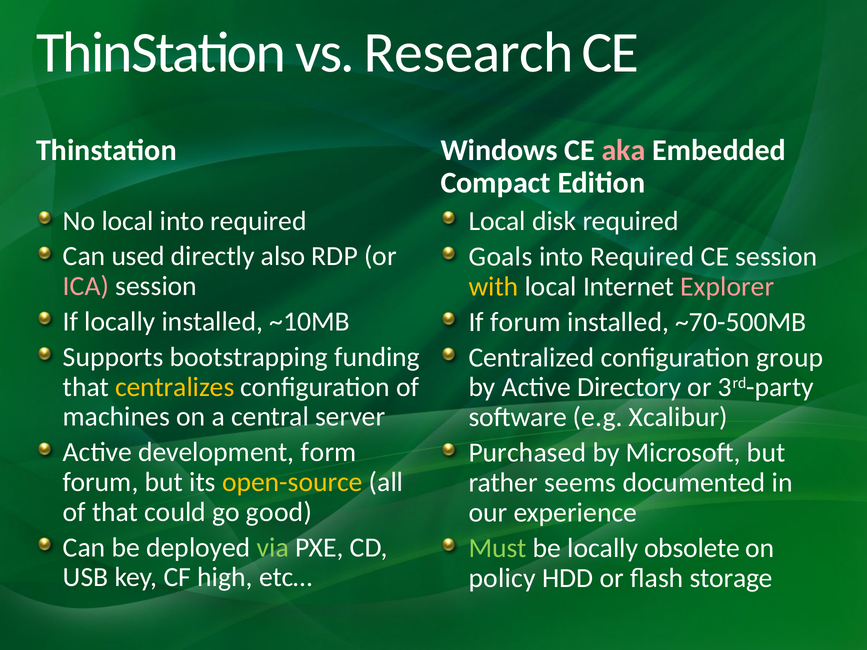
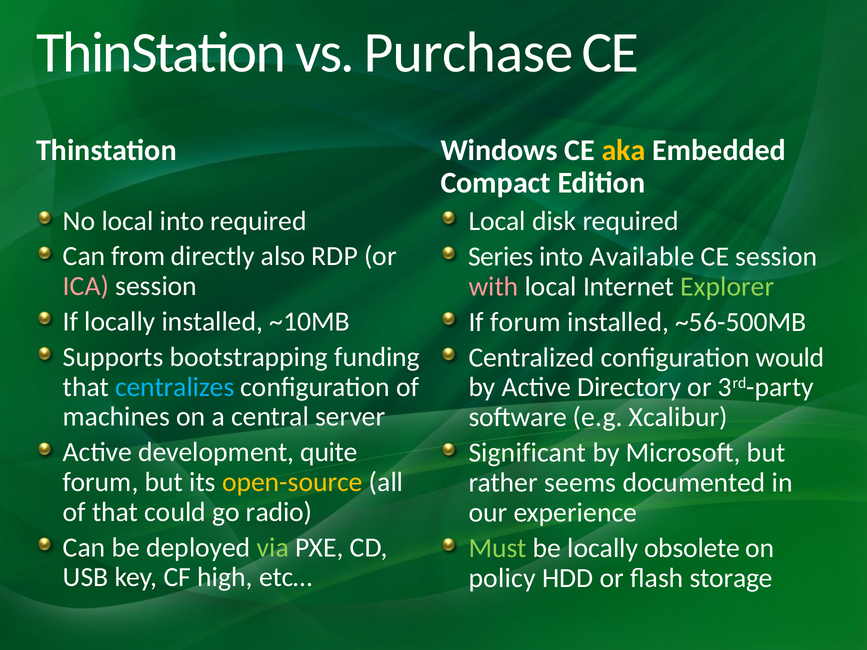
Research: Research -> Purchase (469, 53)
aka colour: pink -> yellow (624, 151)
used: used -> from (138, 256)
Goals: Goals -> Series (501, 257)
Required: Required -> Available (642, 257)
with colour: yellow -> pink (493, 287)
Explorer colour: pink -> light green (727, 287)
~70-500MB: ~70-500MB -> ~56-500MB (741, 322)
group: group -> would (790, 358)
centralizes colour: yellow -> light blue (175, 387)
form: form -> quite (329, 452)
Purchased: Purchased -> Significant (527, 453)
good: good -> radio (279, 512)
